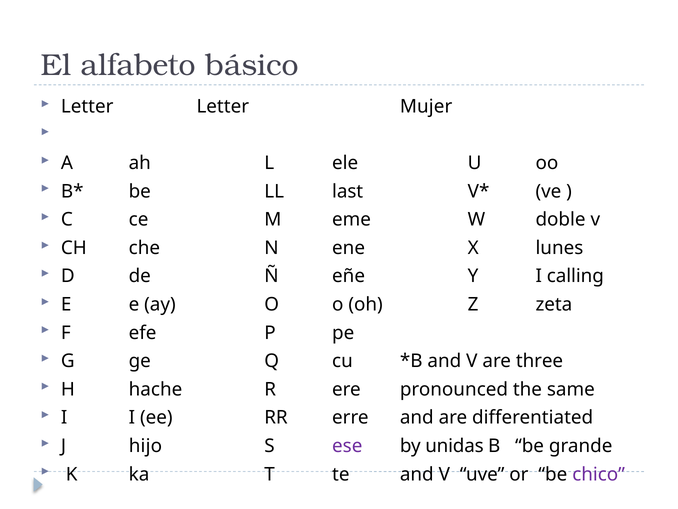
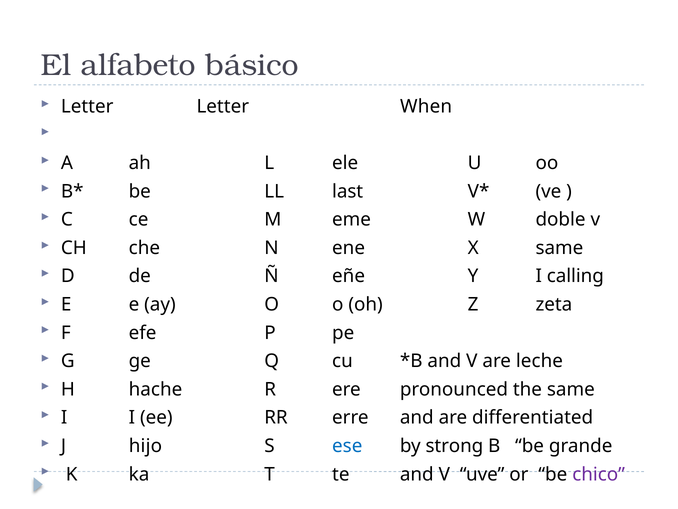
Mujer: Mujer -> When (426, 106)
X lunes: lunes -> same (559, 248)
three: three -> leche (539, 361)
ese colour: purple -> blue (347, 446)
unidas: unidas -> strong (454, 446)
